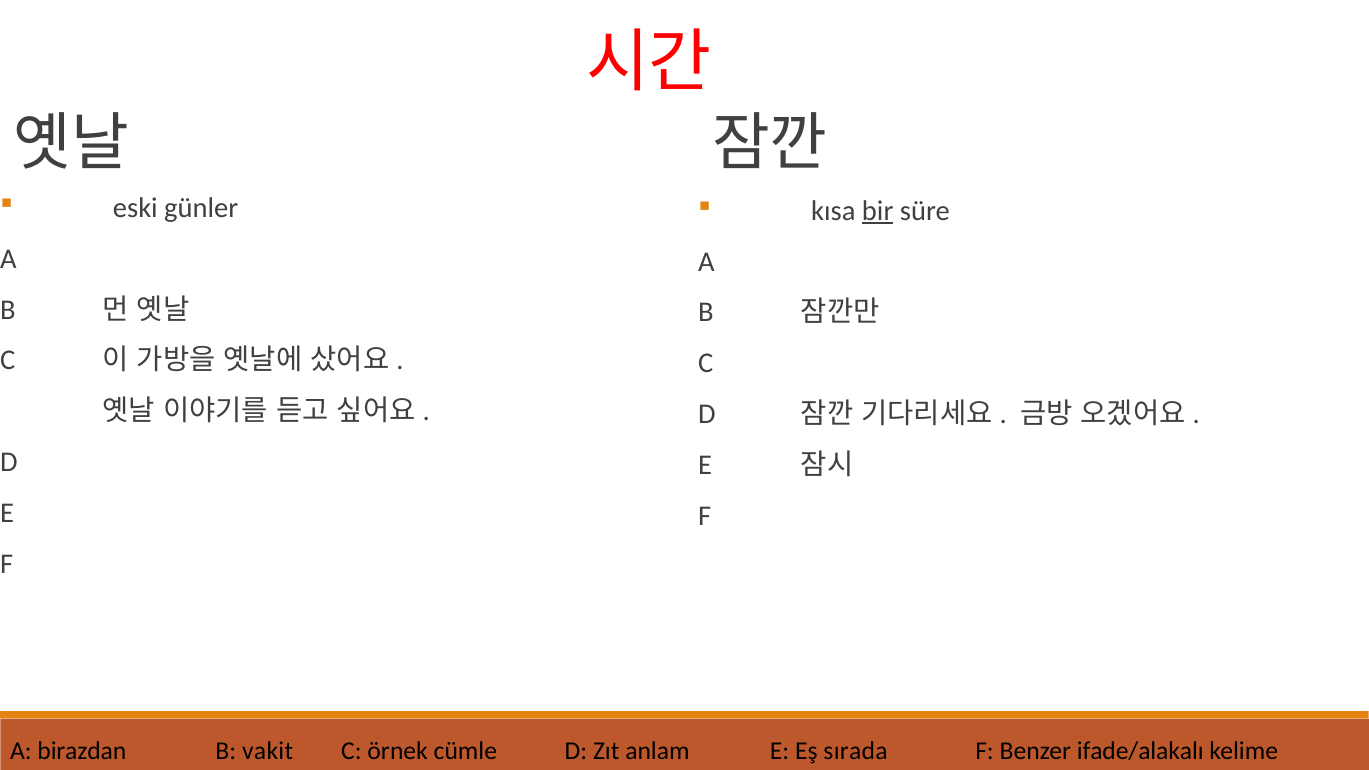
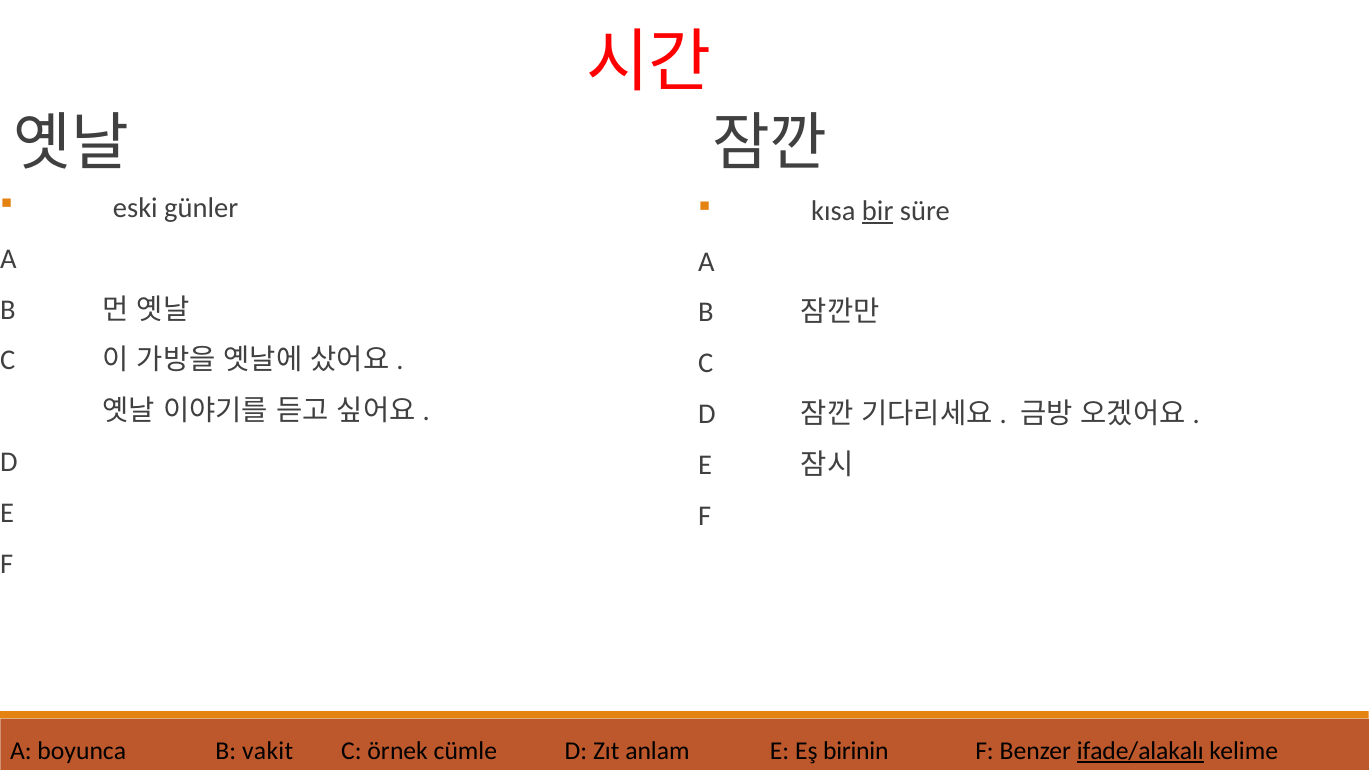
birazdan: birazdan -> boyunca (82, 751)
sırada: sırada -> birinin (856, 751)
ifade/alakalı underline: none -> present (1140, 751)
